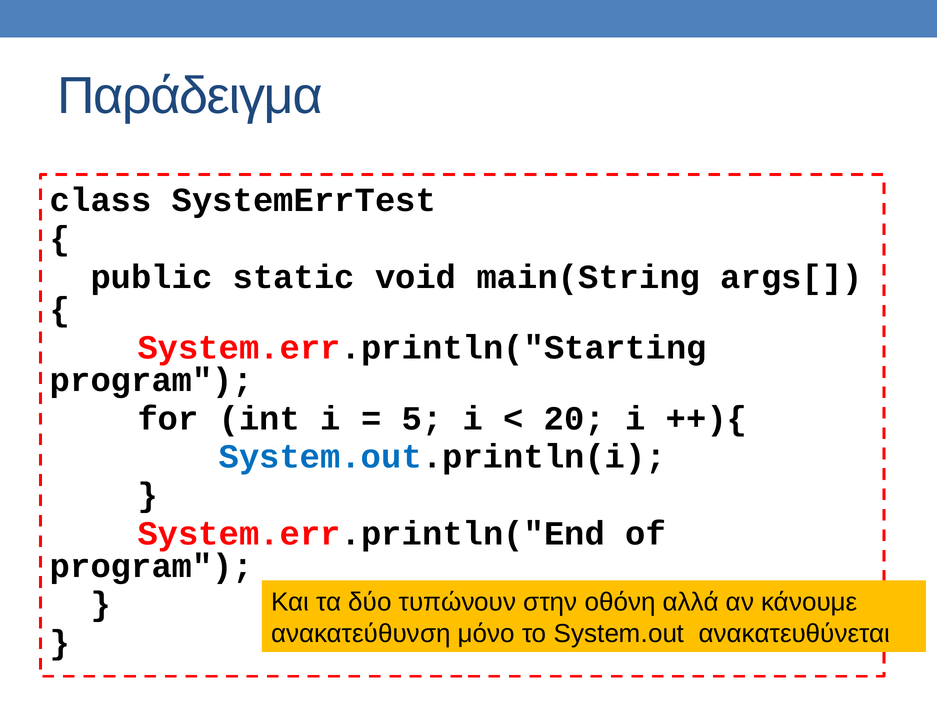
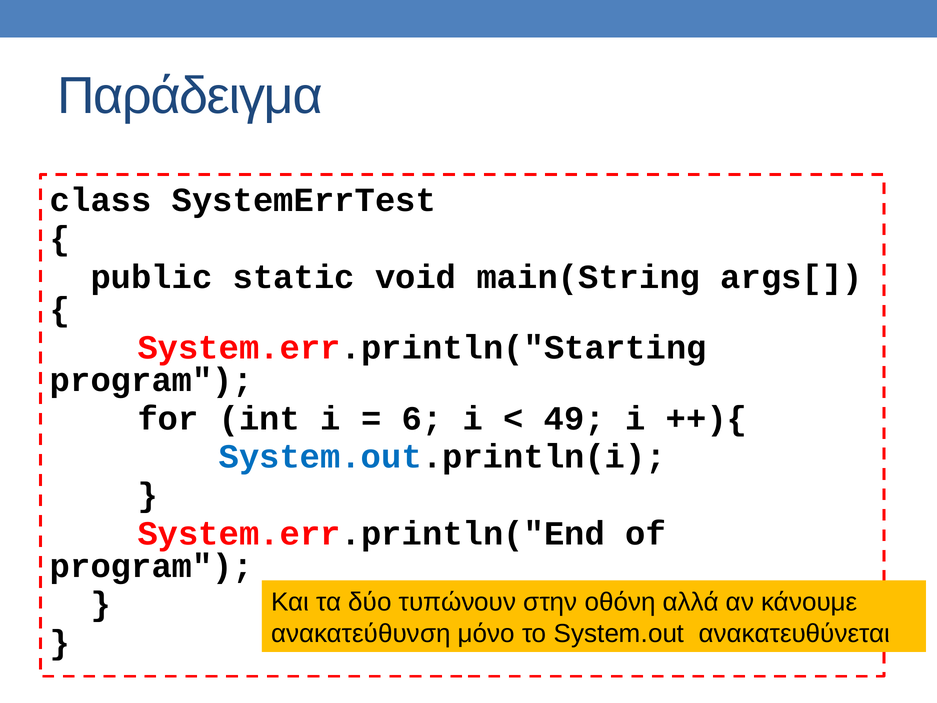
5: 5 -> 6 (422, 418)
20: 20 -> 49 (574, 418)
